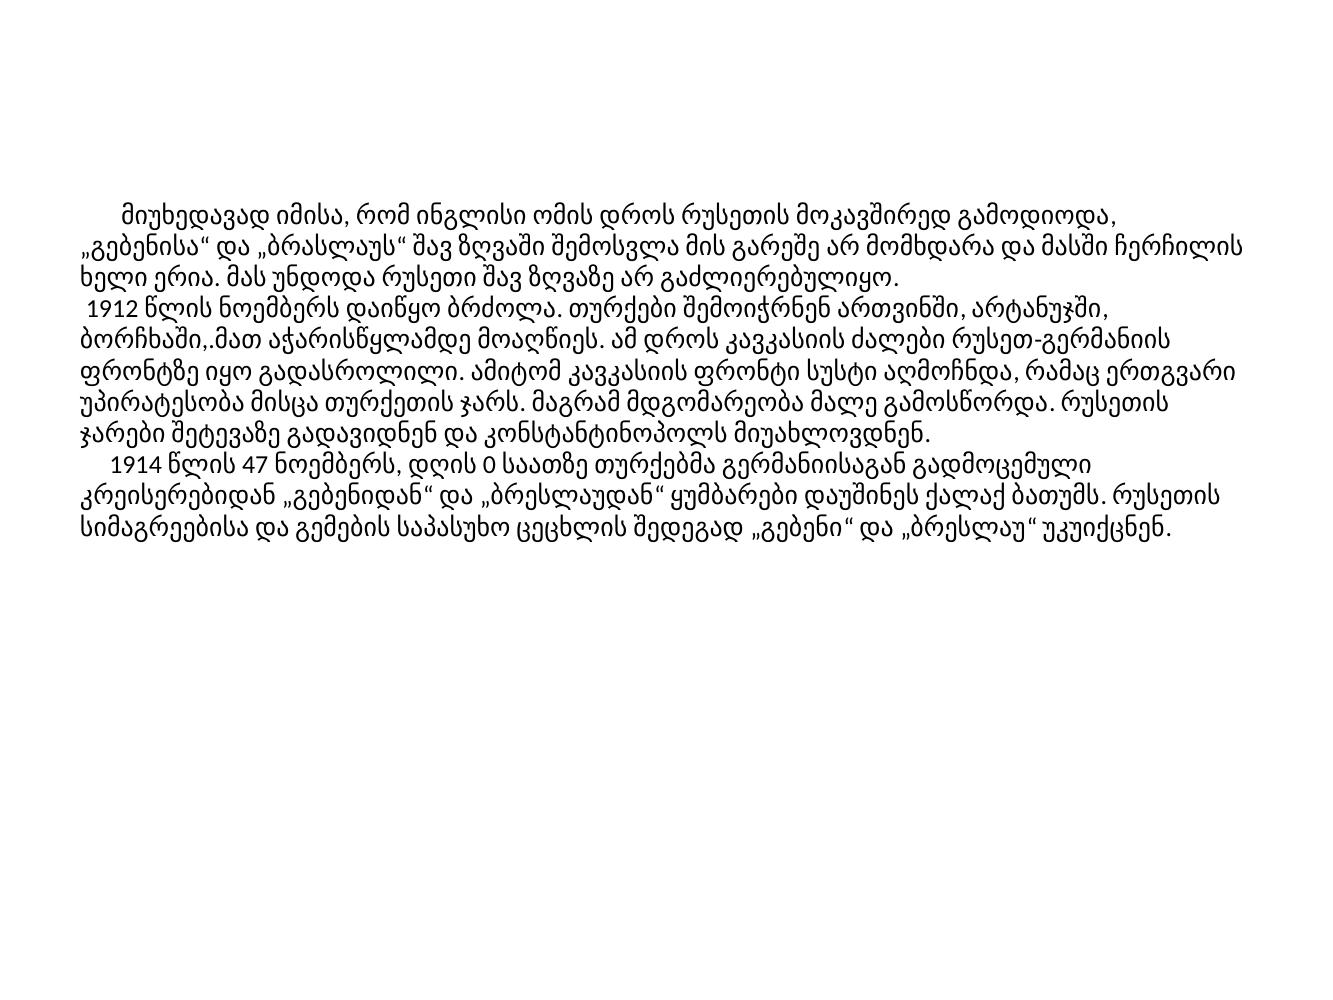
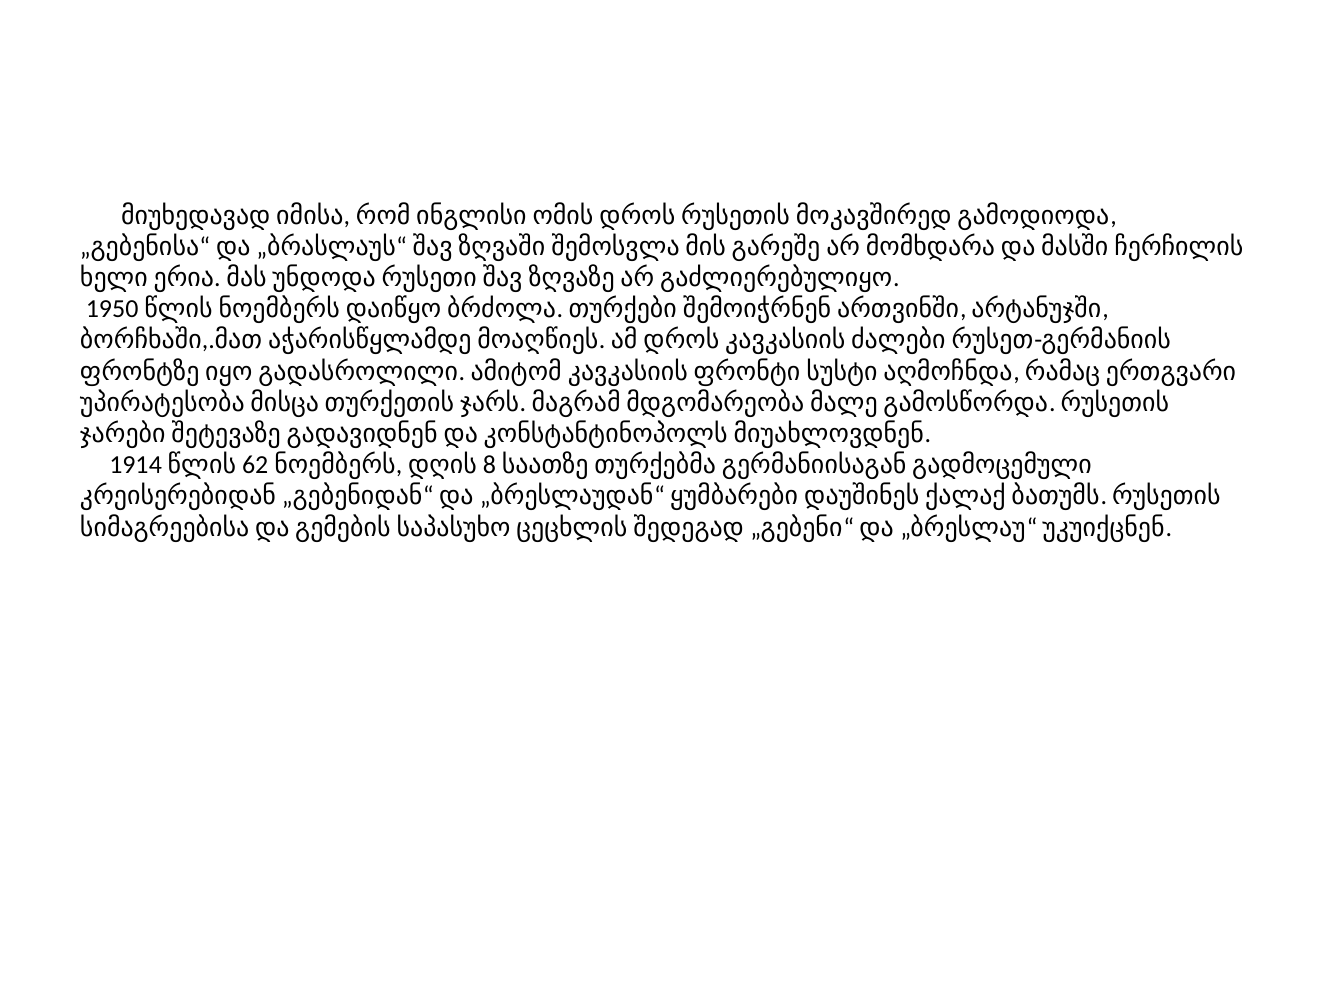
1912: 1912 -> 1950 (112, 309)
47: 47 -> 62 (255, 465)
0: 0 -> 8 (489, 465)
